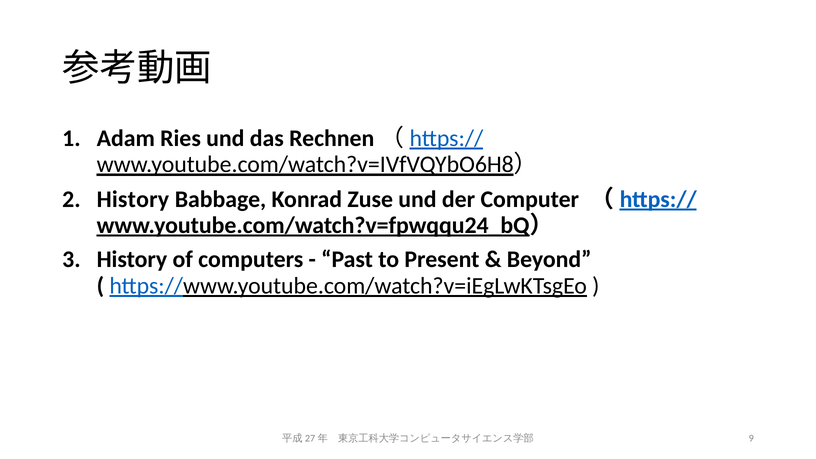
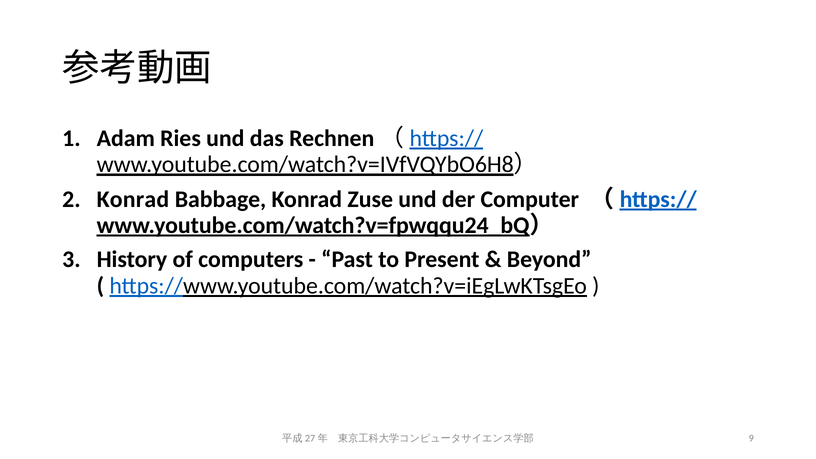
History: History -> Konrad (133, 199)
